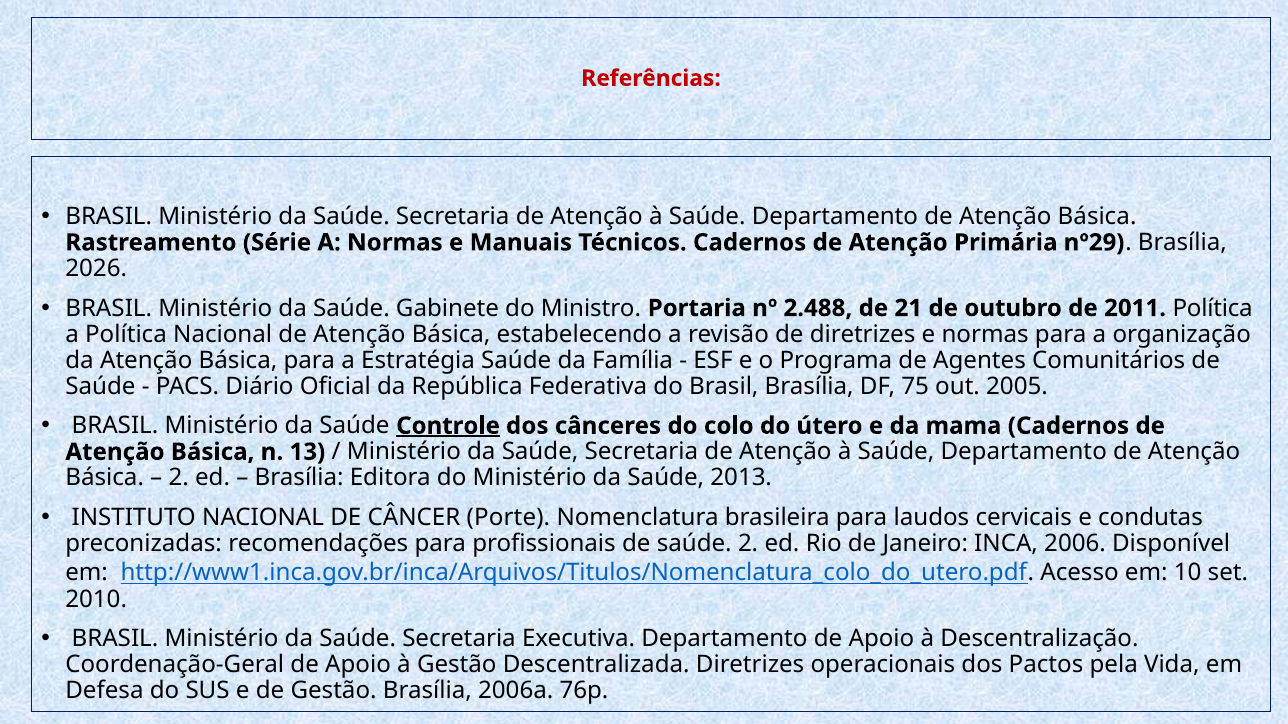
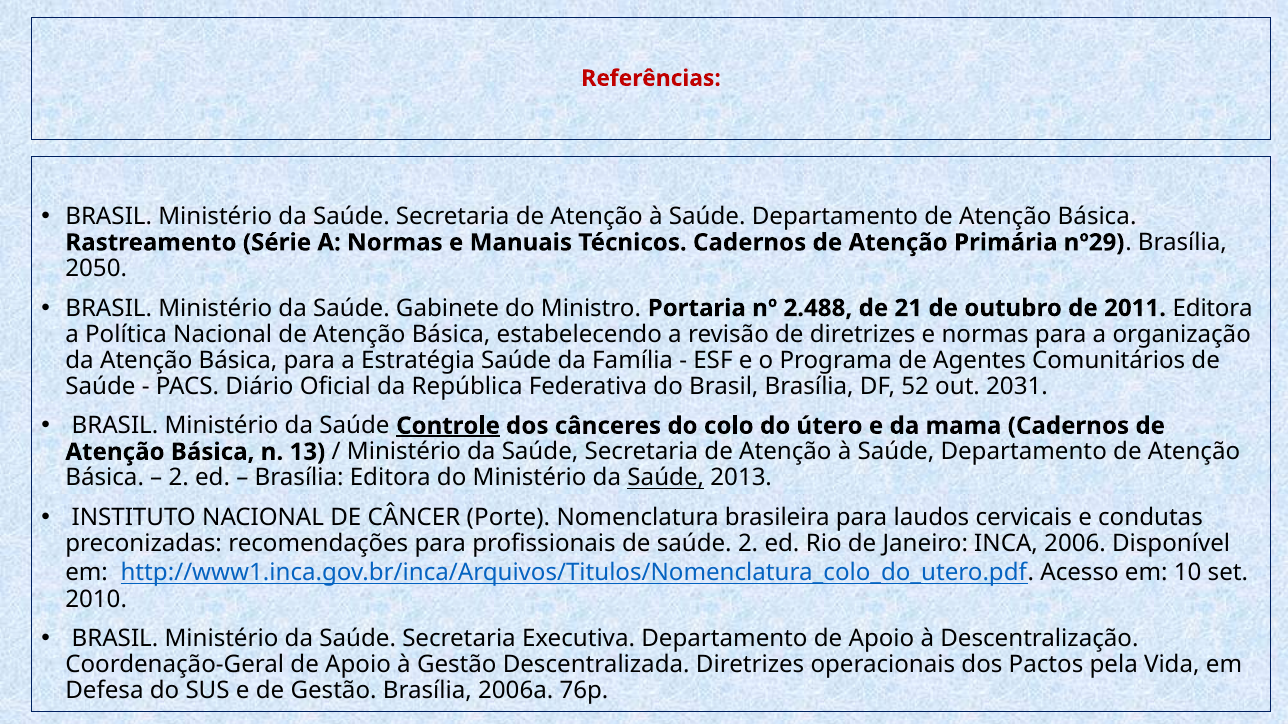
2026: 2026 -> 2050 (96, 269)
2011 Política: Política -> Editora (1213, 308)
75: 75 -> 52 (915, 387)
2005: 2005 -> 2031 (1017, 387)
Saúde underline: none -> present (666, 478)
